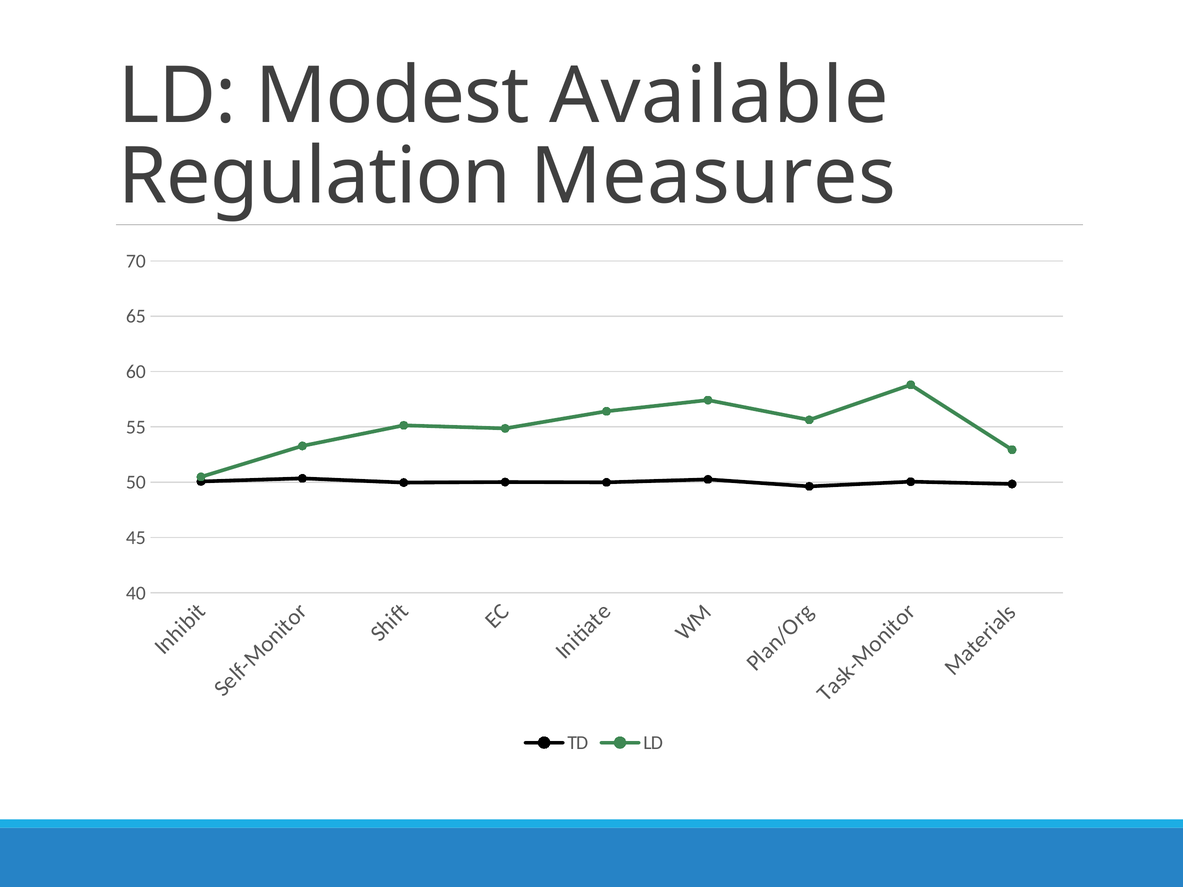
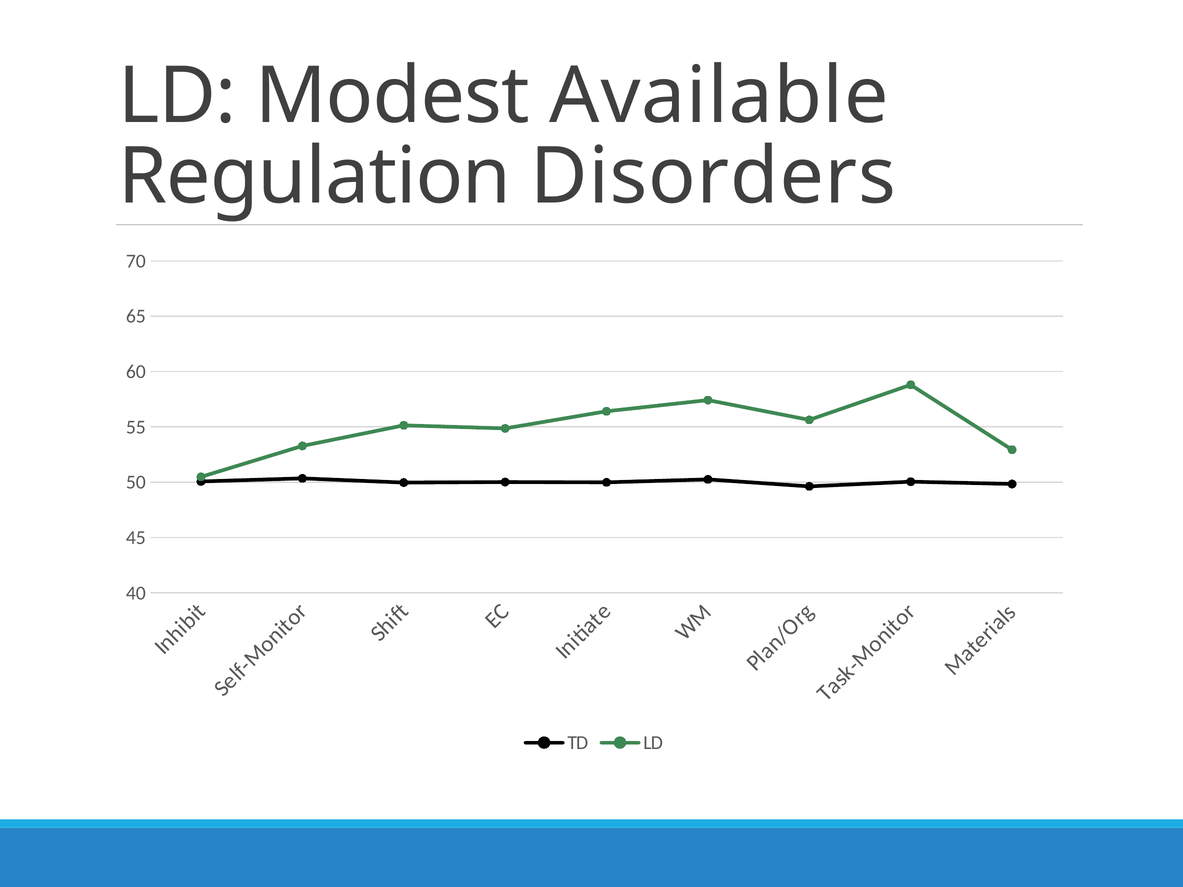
Measures: Measures -> Disorders (713, 177)
